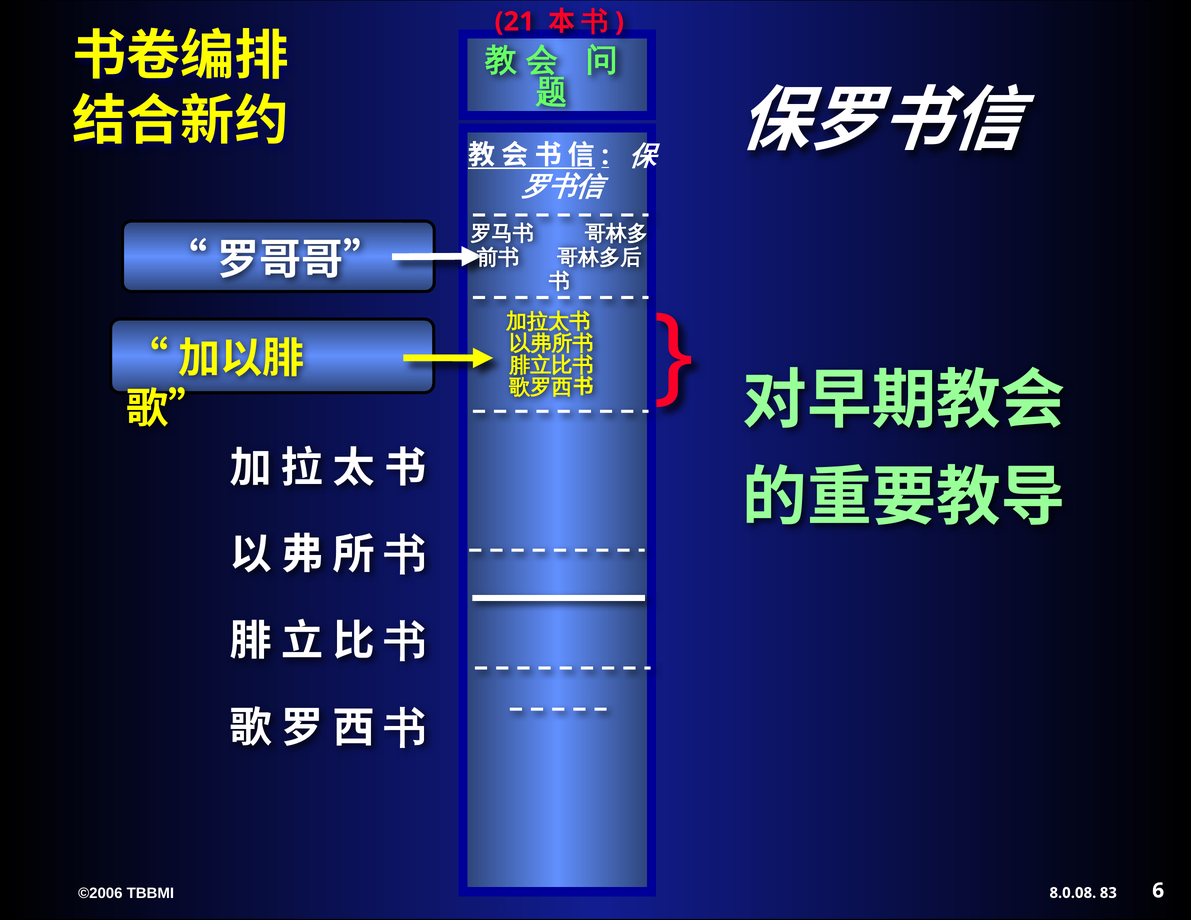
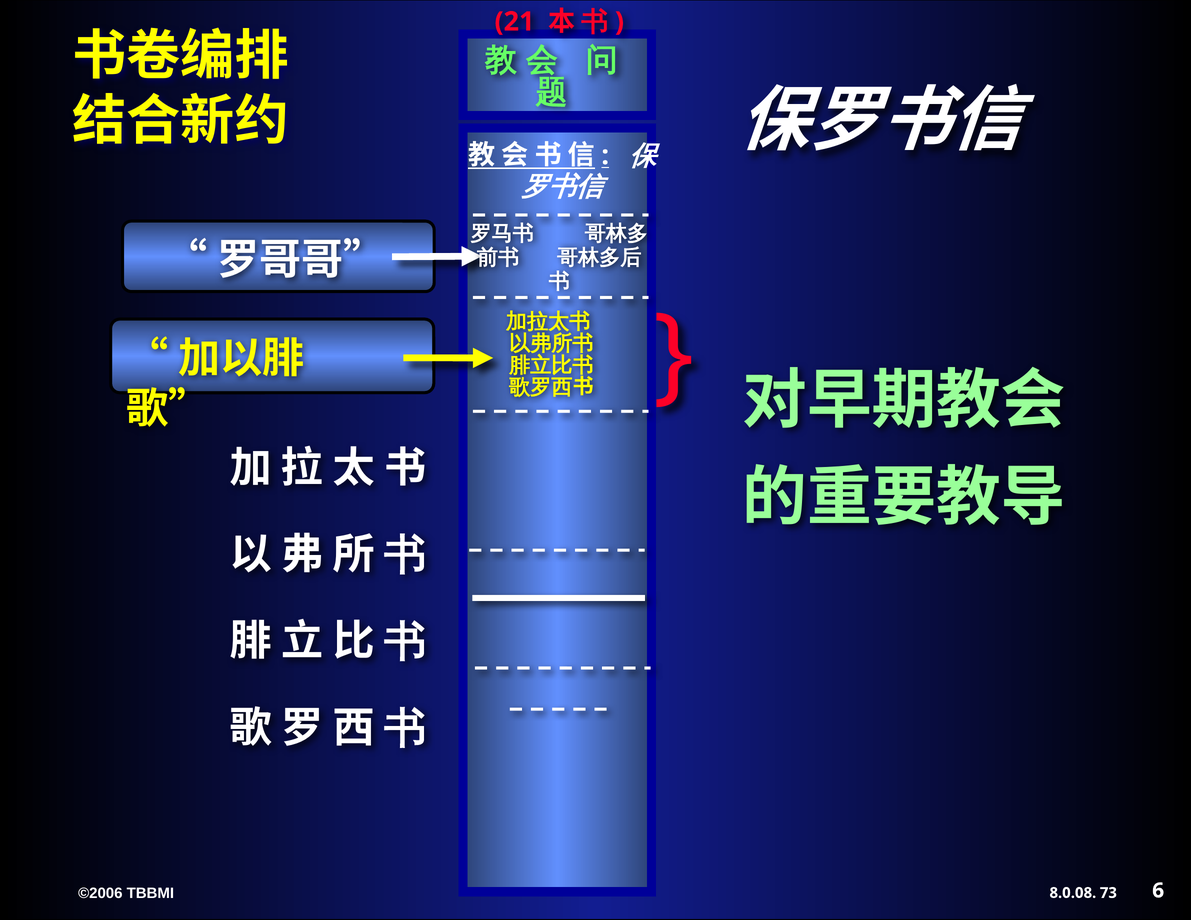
83: 83 -> 73 (1108, 893)
